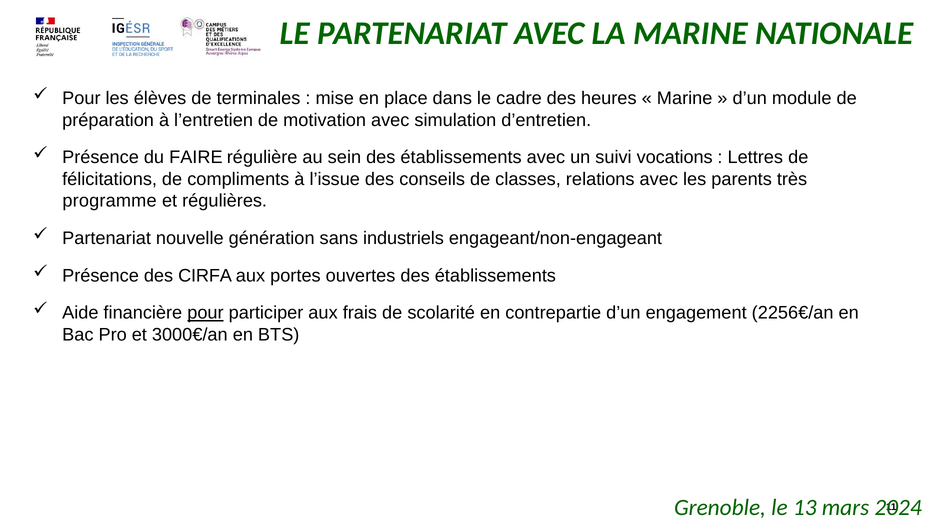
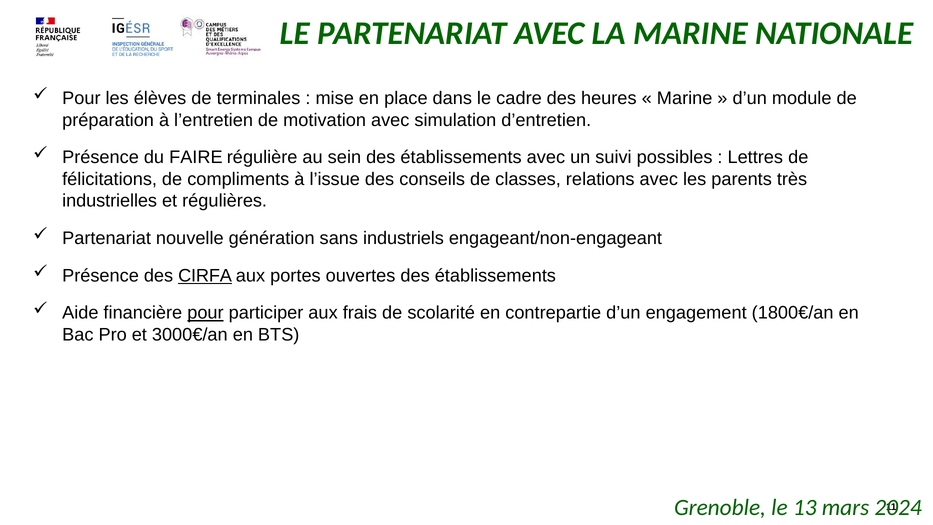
vocations: vocations -> possibles (675, 157)
programme: programme -> industrielles (110, 201)
CIRFA underline: none -> present (205, 276)
2256€/an: 2256€/an -> 1800€/an (793, 313)
